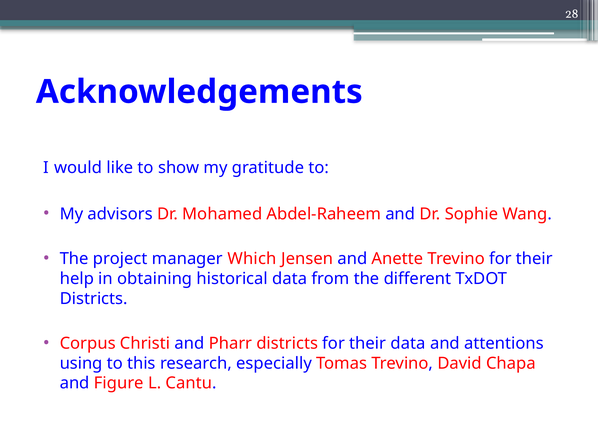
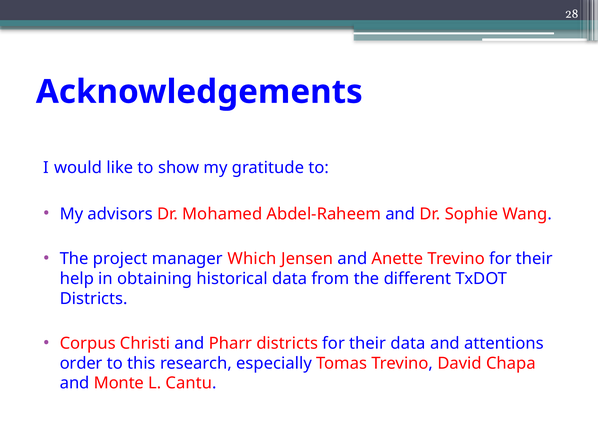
using: using -> order (81, 364)
Figure: Figure -> Monte (119, 384)
